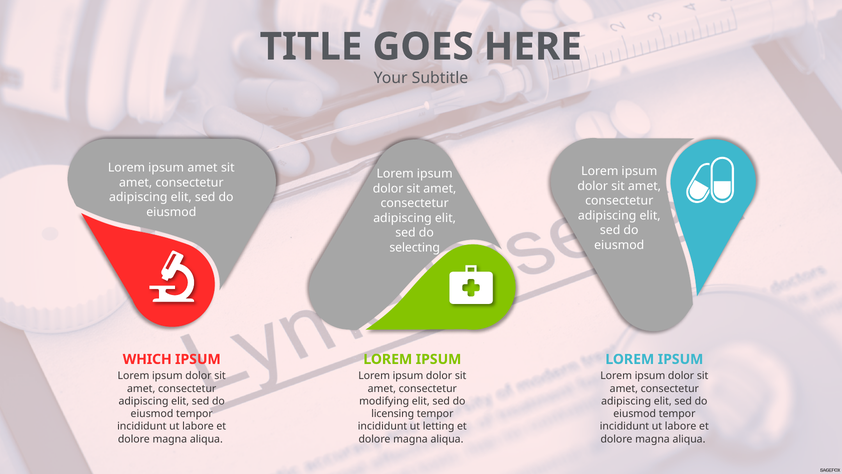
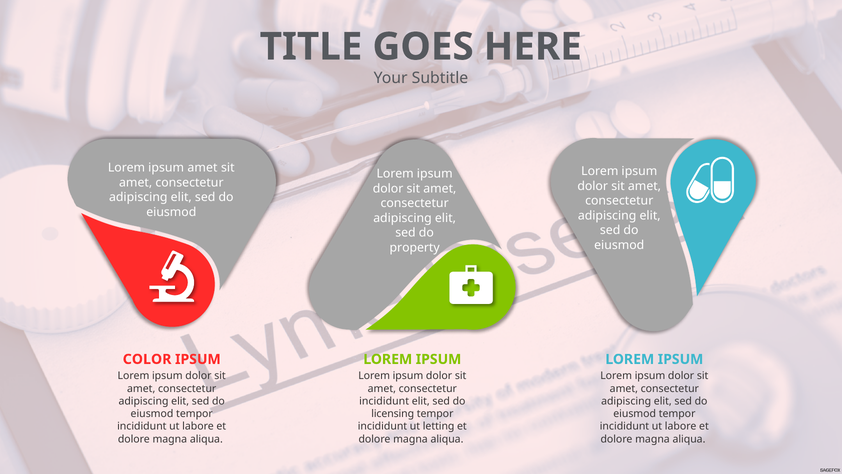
selecting: selecting -> property (415, 247)
WHICH: WHICH -> COLOR (147, 359)
modifying: modifying -> incididunt (384, 401)
